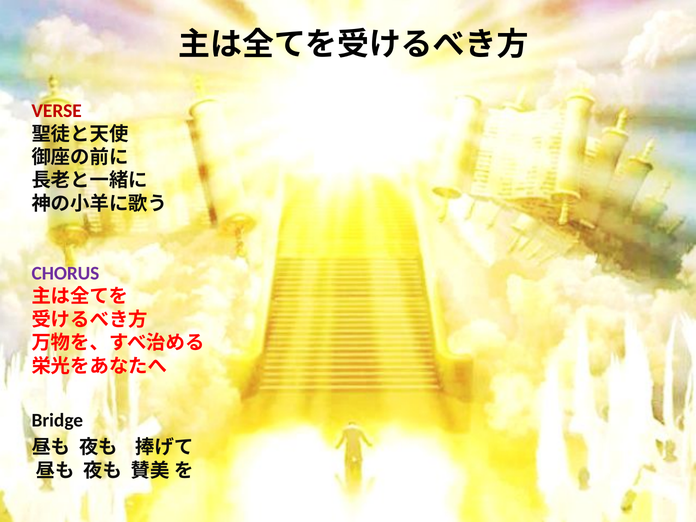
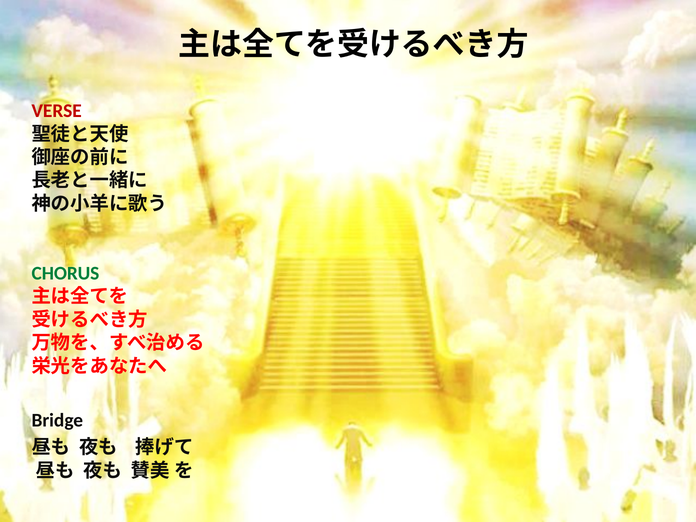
CHORUS colour: purple -> green (65, 273)
